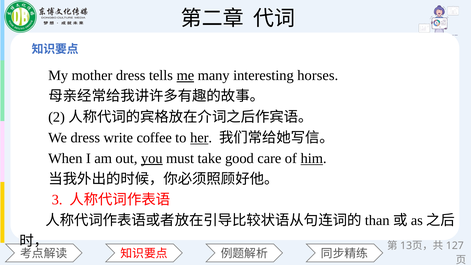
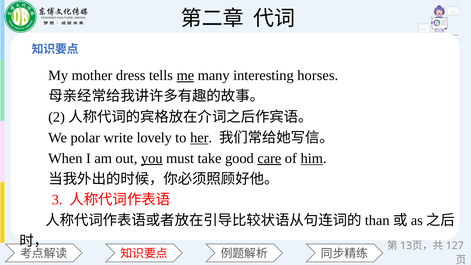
We dress: dress -> polar (85, 138)
coffee: coffee -> lovely (154, 138)
care underline: none -> present (269, 158)
